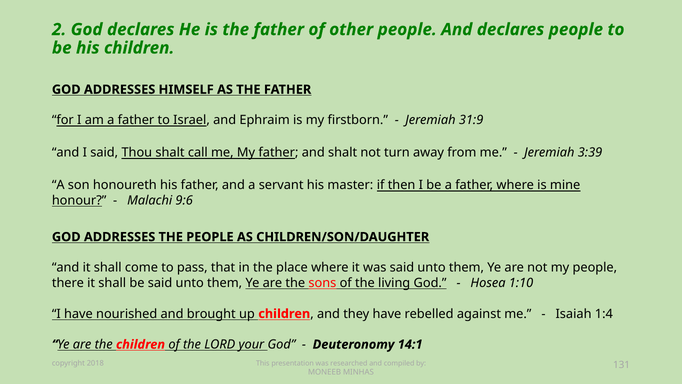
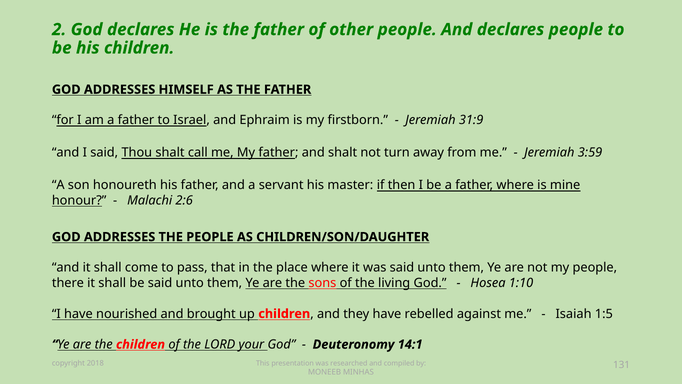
3:39: 3:39 -> 3:59 (590, 153)
9:6: 9:6 -> 2:6 (184, 200)
1:4: 1:4 -> 1:5 (604, 313)
